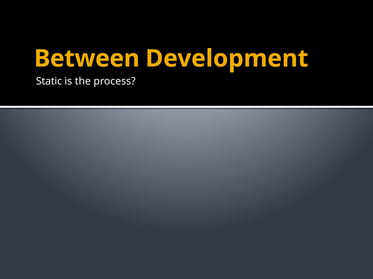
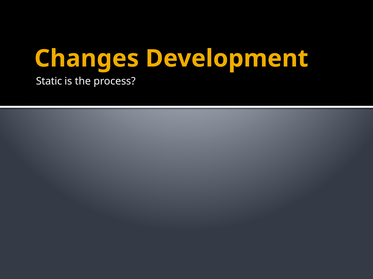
Between: Between -> Changes (87, 59)
